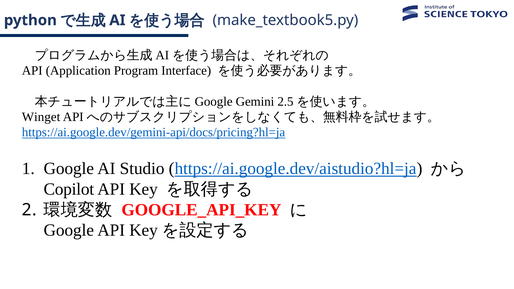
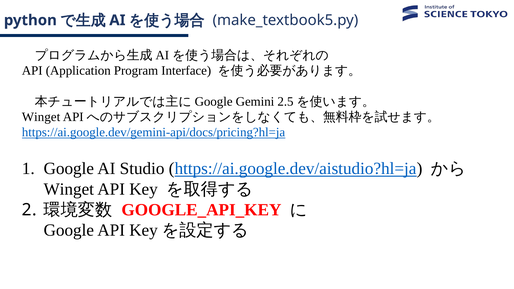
Copilot: Copilot -> Winget (69, 189)
